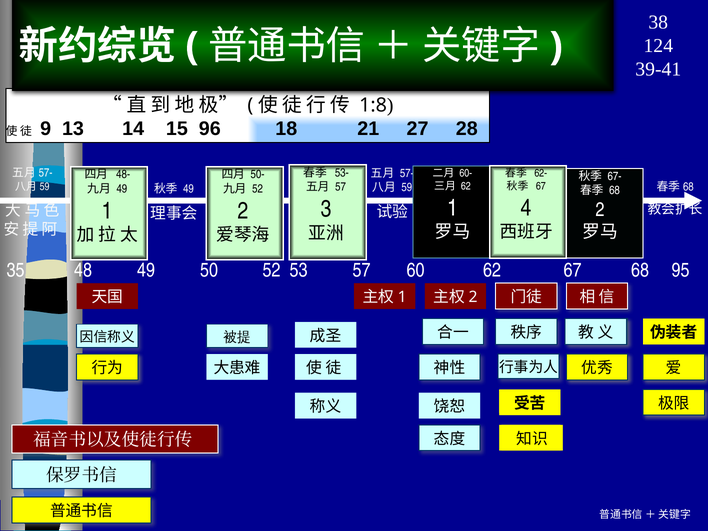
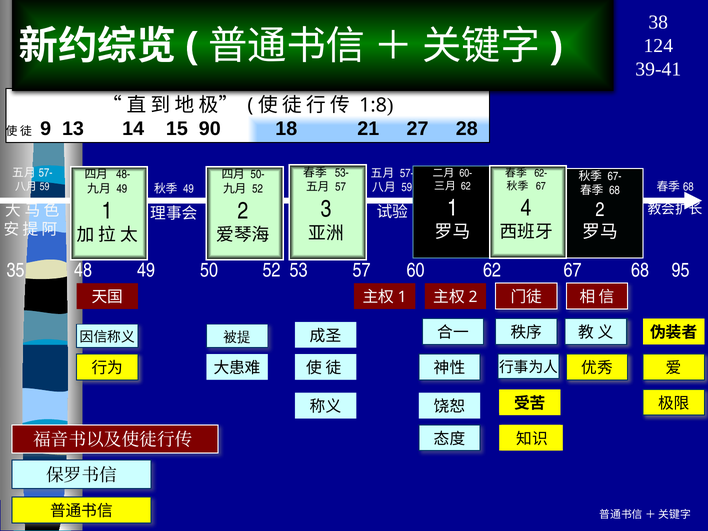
96: 96 -> 90 (210, 129)
